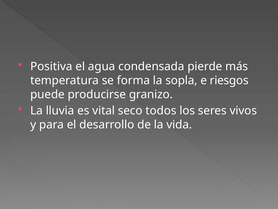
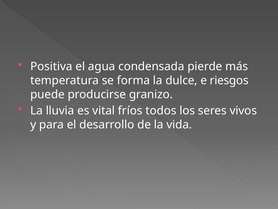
sopla: sopla -> dulce (181, 80)
seco: seco -> fríos (130, 110)
